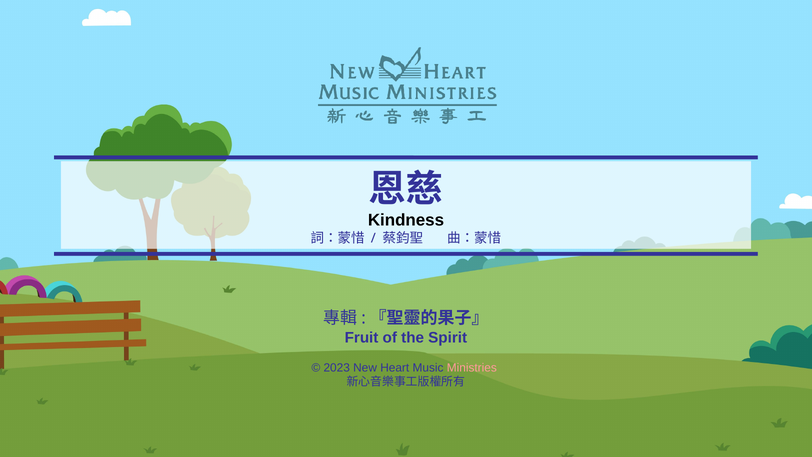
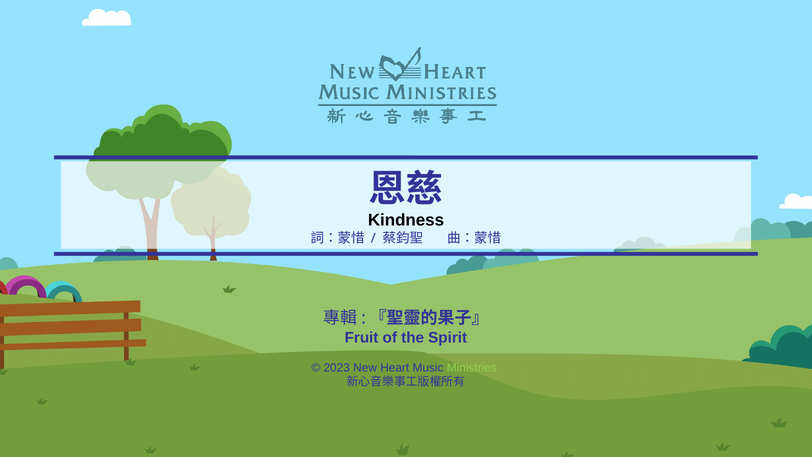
Ministries colour: pink -> light green (472, 368)
